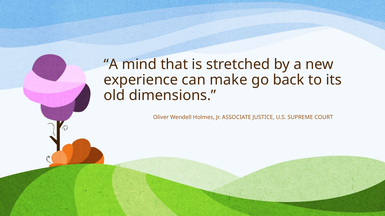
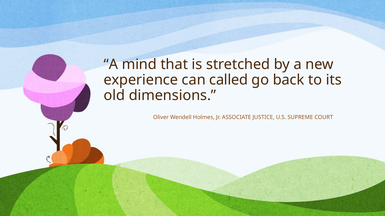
make: make -> called (229, 80)
